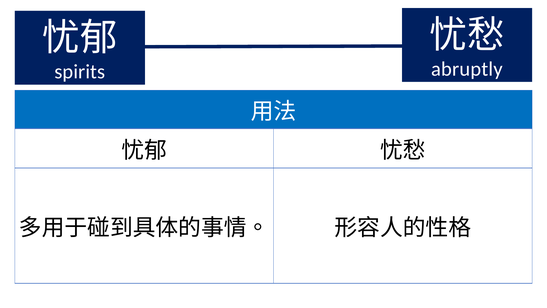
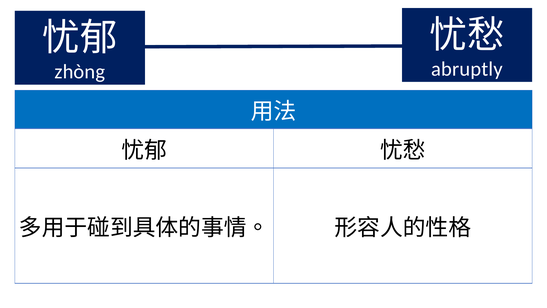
spirits: spirits -> zhòng (80, 72)
